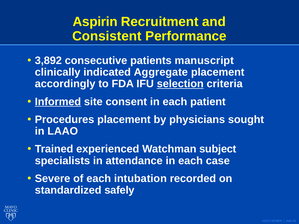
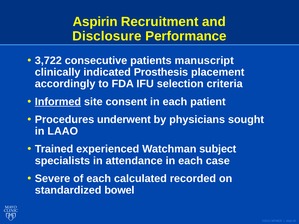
Consistent: Consistent -> Disclosure (107, 36)
3,892: 3,892 -> 3,722 (48, 61)
Aggregate: Aggregate -> Prosthesis (161, 72)
selection underline: present -> none (180, 84)
Procedures placement: placement -> underwent (124, 120)
intubation: intubation -> calculated (140, 179)
safely: safely -> bowel (120, 190)
